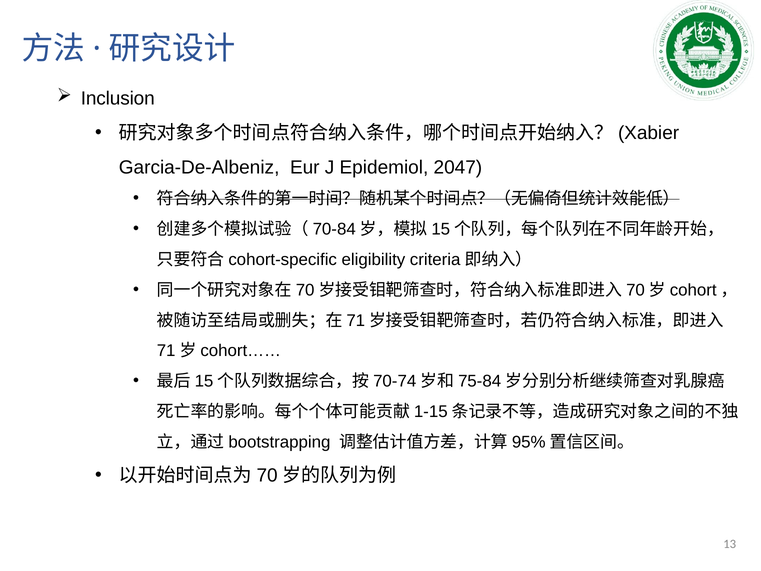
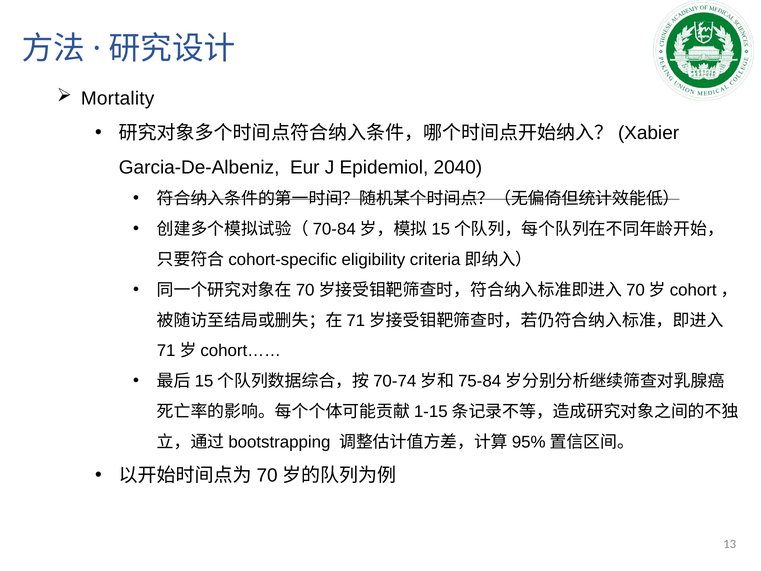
Inclusion: Inclusion -> Mortality (118, 99)
2047: 2047 -> 2040 (458, 167)
